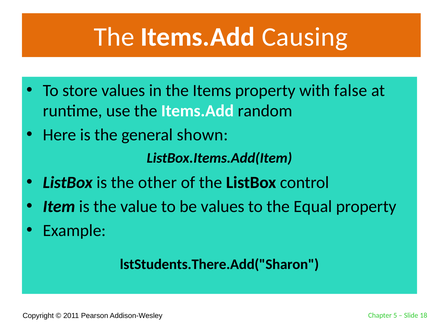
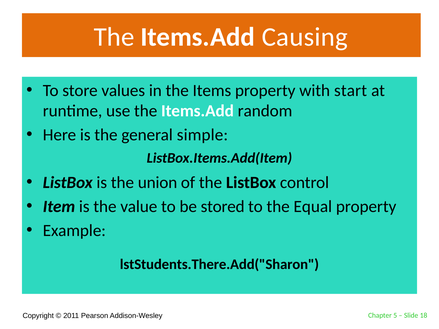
false: false -> start (351, 90)
shown: shown -> simple (202, 135)
other: other -> union (158, 183)
be values: values -> stored (223, 207)
